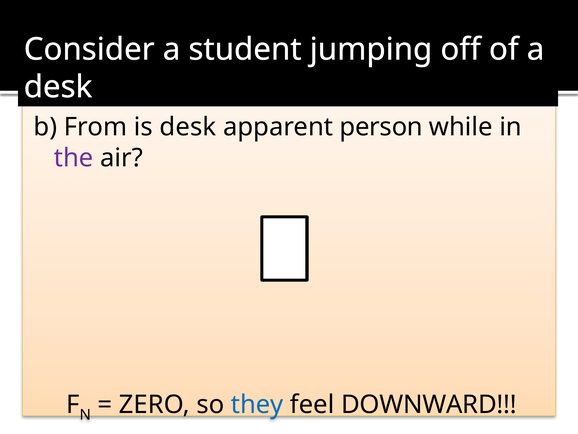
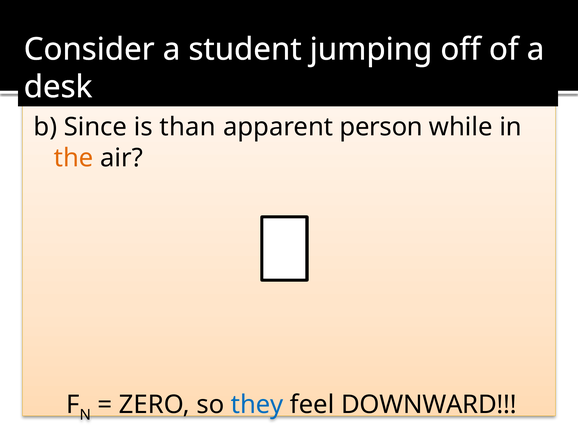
From: From -> Since (95, 127)
is desk: desk -> than (188, 127)
the colour: purple -> orange (74, 158)
